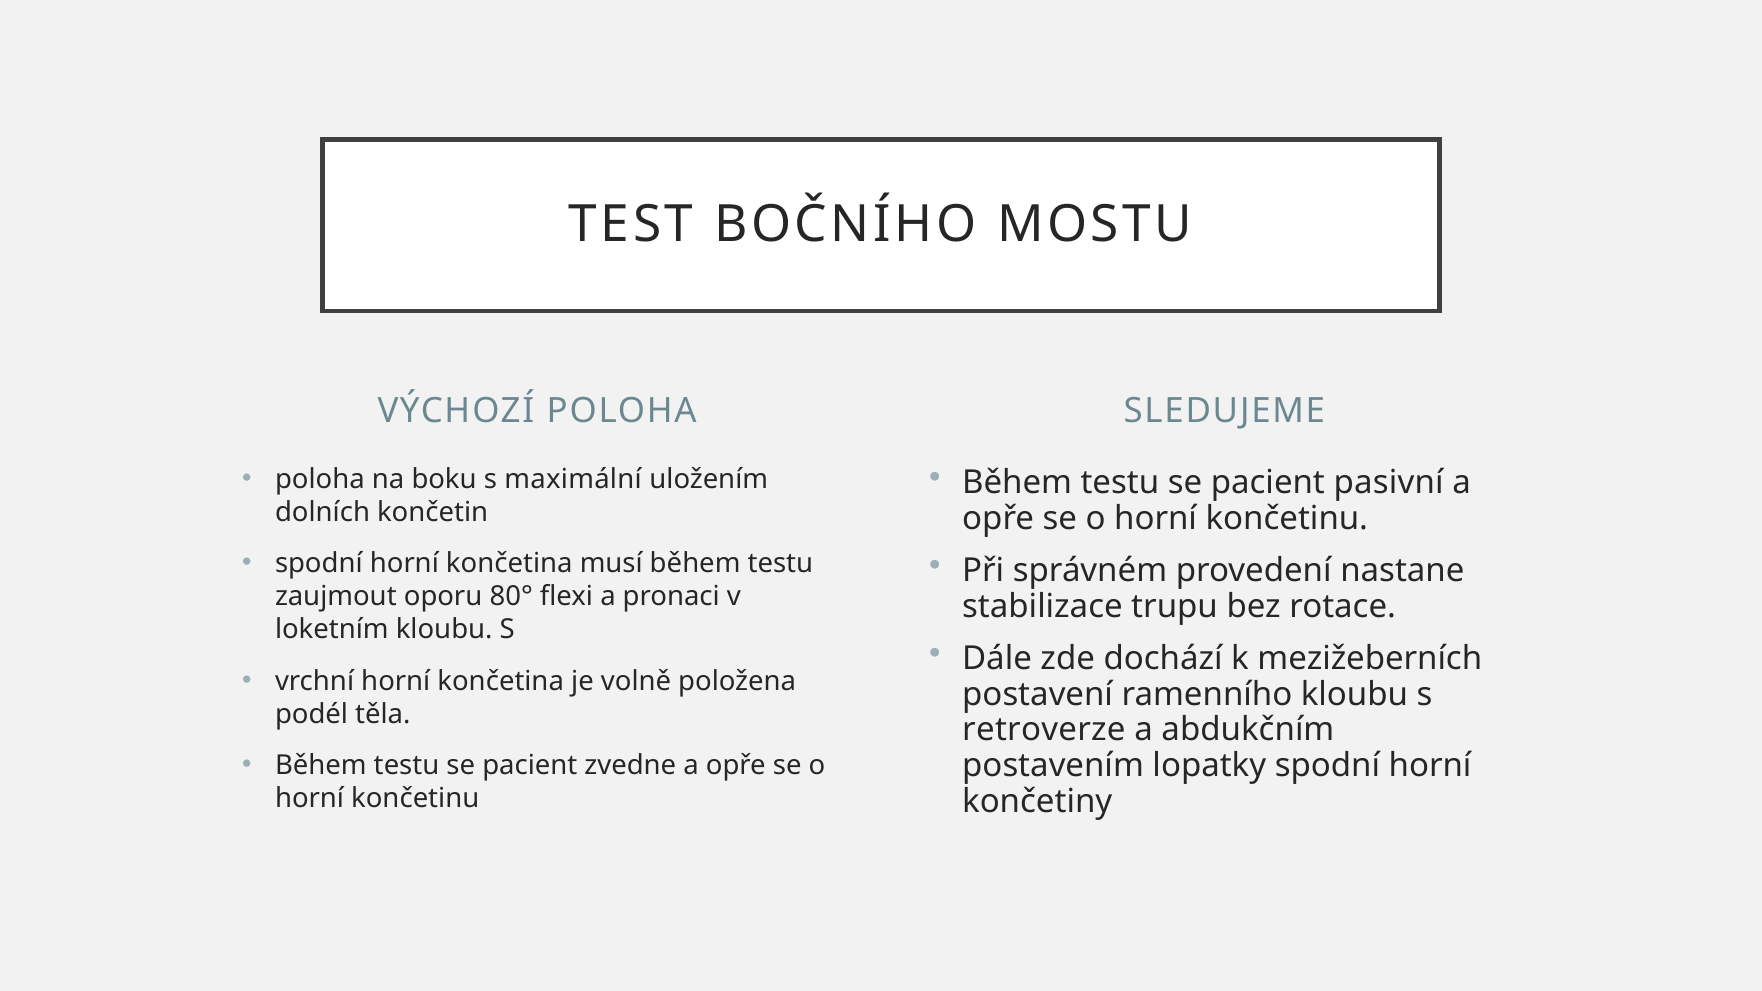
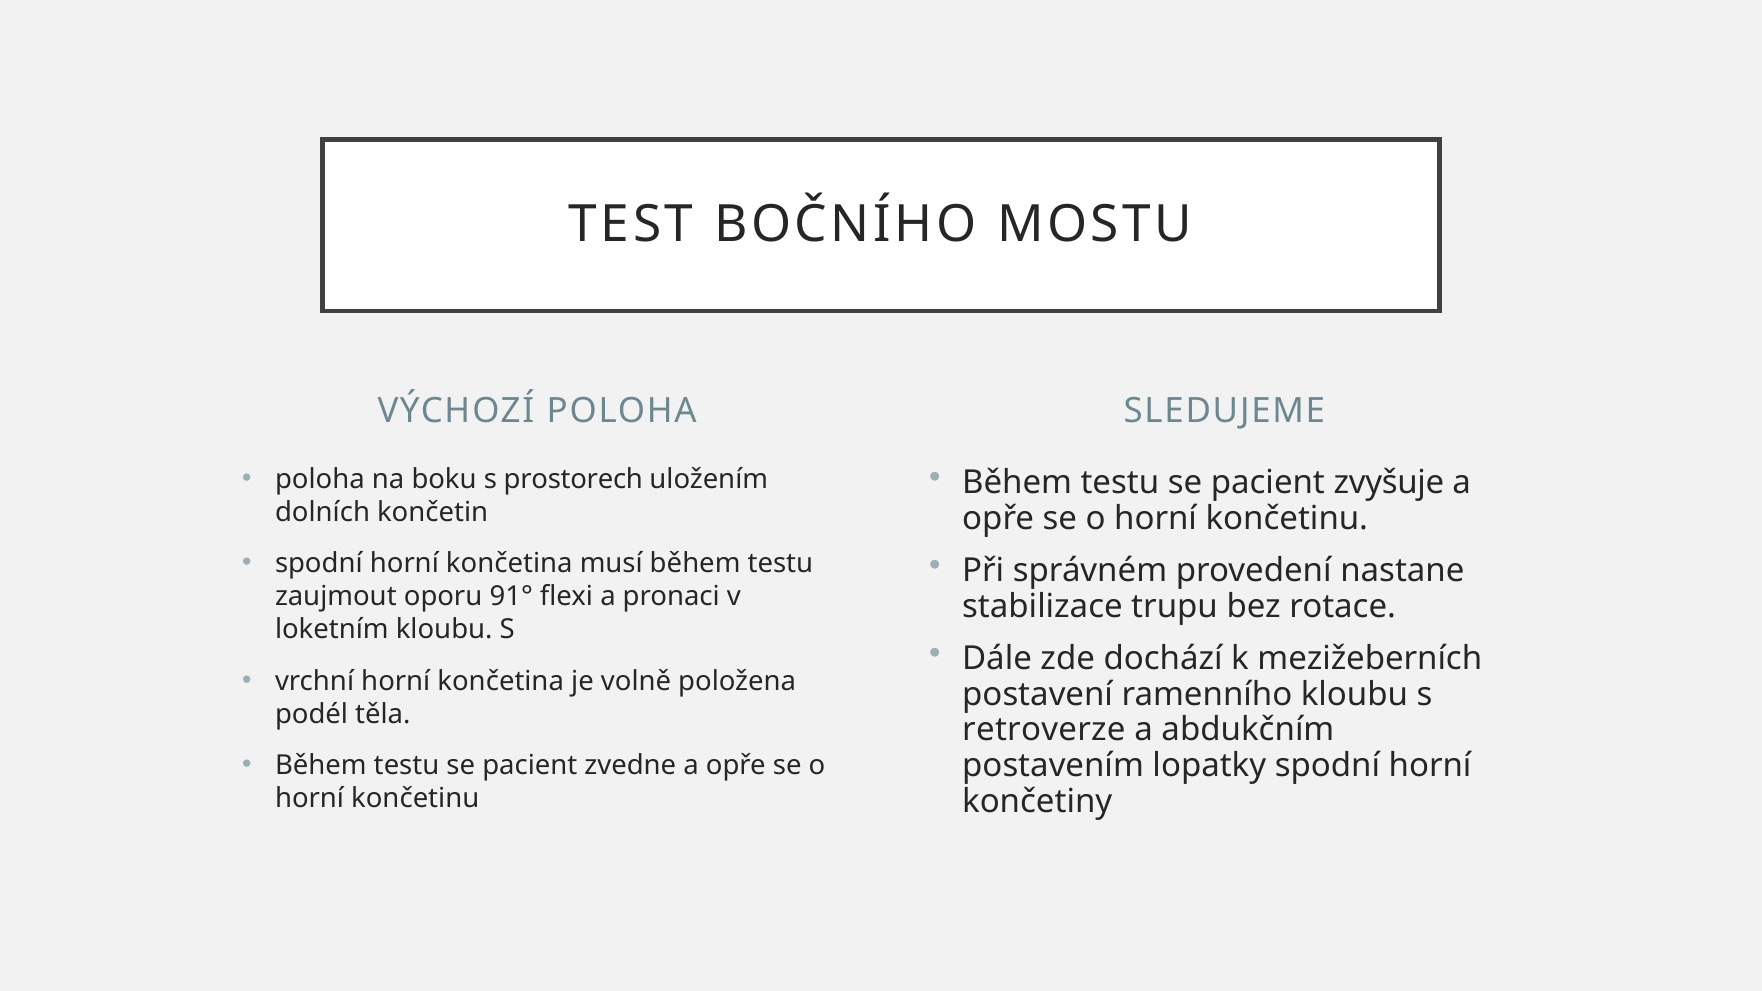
pasivní: pasivní -> zvyšuje (1389, 483)
maximální: maximální -> prostorech (573, 479)
80°: 80° -> 91° (511, 597)
